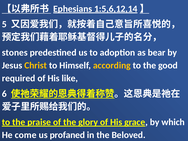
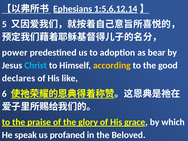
stones: stones -> power (15, 53)
Christ colour: yellow -> light blue (36, 65)
required: required -> declares (19, 78)
come: come -> speak (26, 135)
